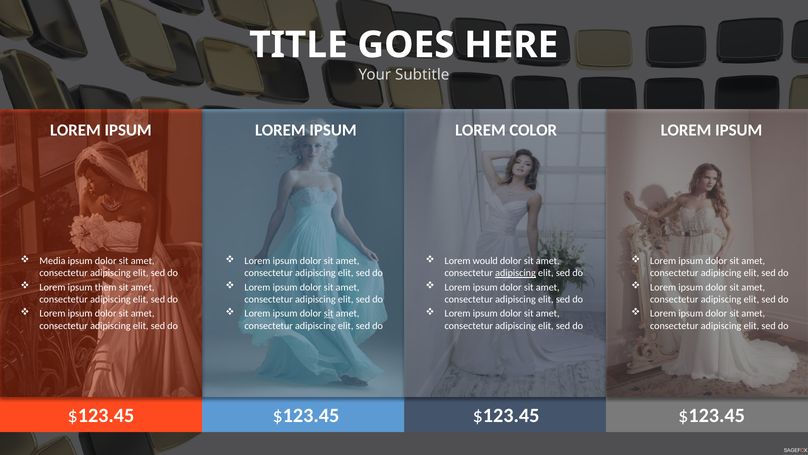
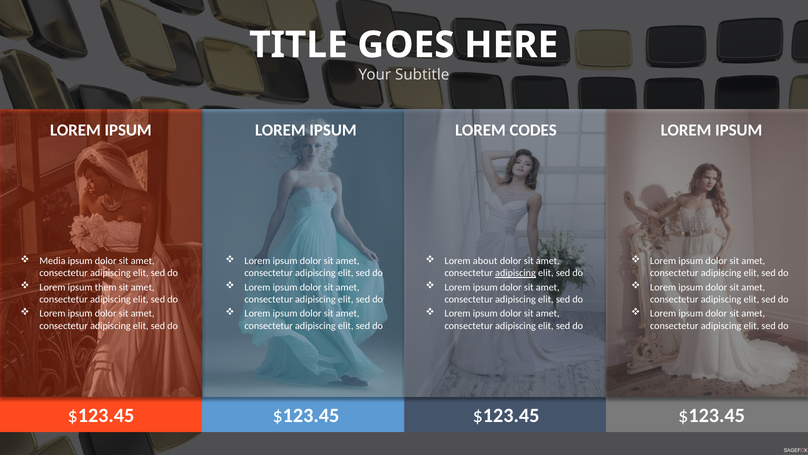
COLOR: COLOR -> CODES (533, 130)
would: would -> about (485, 261)
sit underline: present -> none (329, 313)
